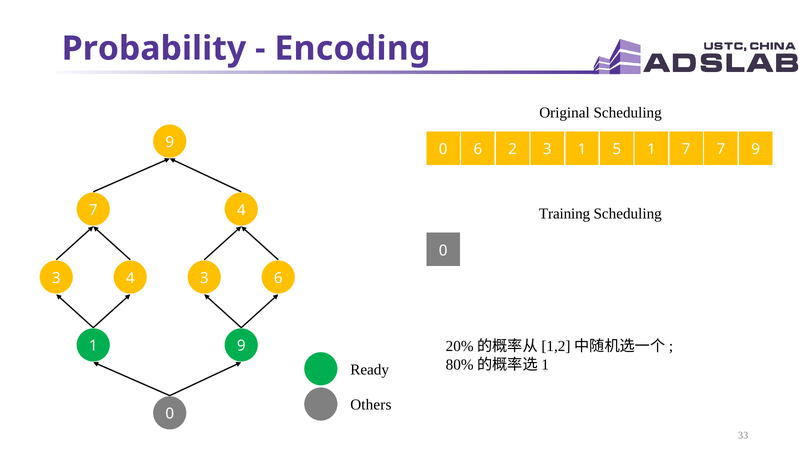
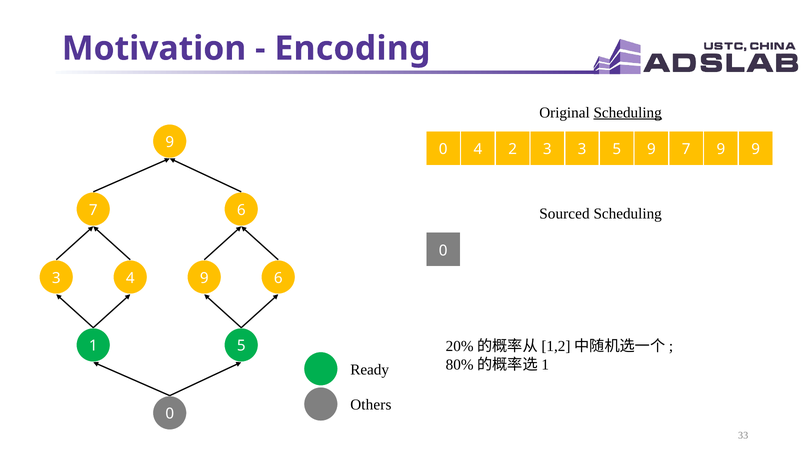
Probability: Probability -> Motivation (154, 48)
Scheduling underline: none -> present (628, 112)
0 6: 6 -> 4 (478, 149)
3 1: 1 -> 3 (582, 149)
5 1: 1 -> 9 (651, 149)
7 7: 7 -> 9 (721, 149)
7 4: 4 -> 6 (241, 210)
Training: Training -> Sourced (564, 213)
4 3: 3 -> 9 (204, 278)
1 9: 9 -> 5 (241, 346)
